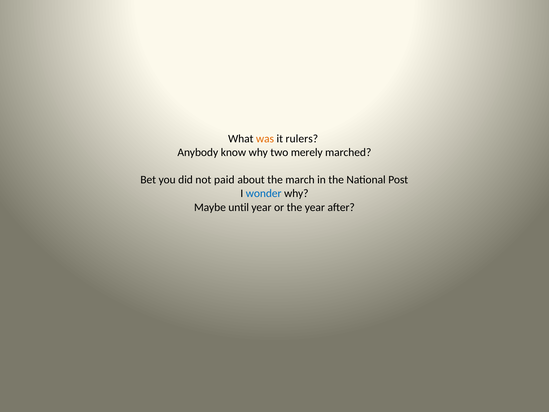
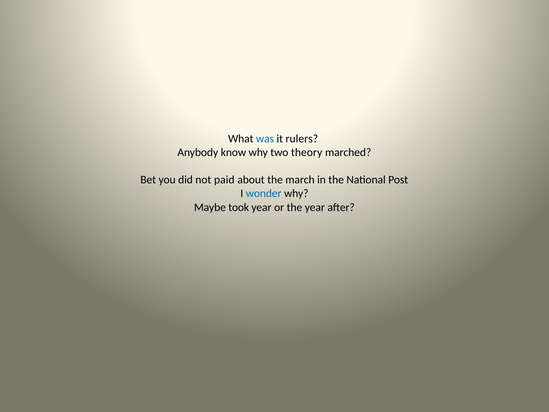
was colour: orange -> blue (265, 139)
merely: merely -> theory (307, 152)
until: until -> took (239, 207)
